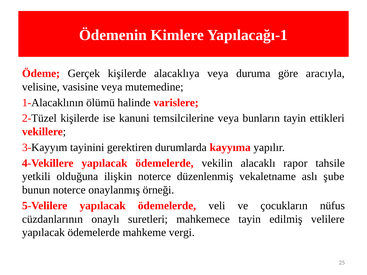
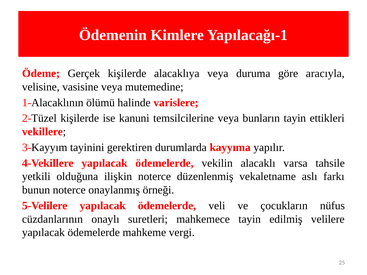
rapor: rapor -> varsa (295, 163)
şube: şube -> farkı (334, 177)
